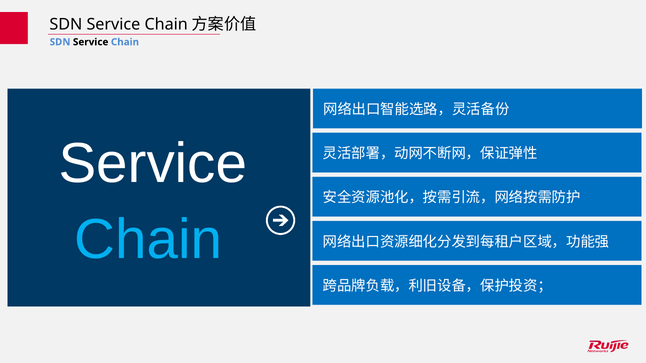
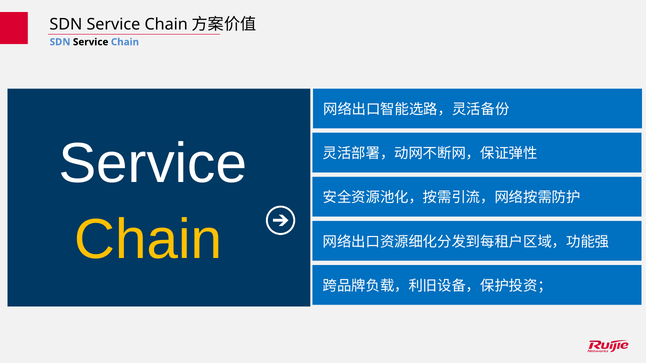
Chain colour: light blue -> yellow (148, 240)
